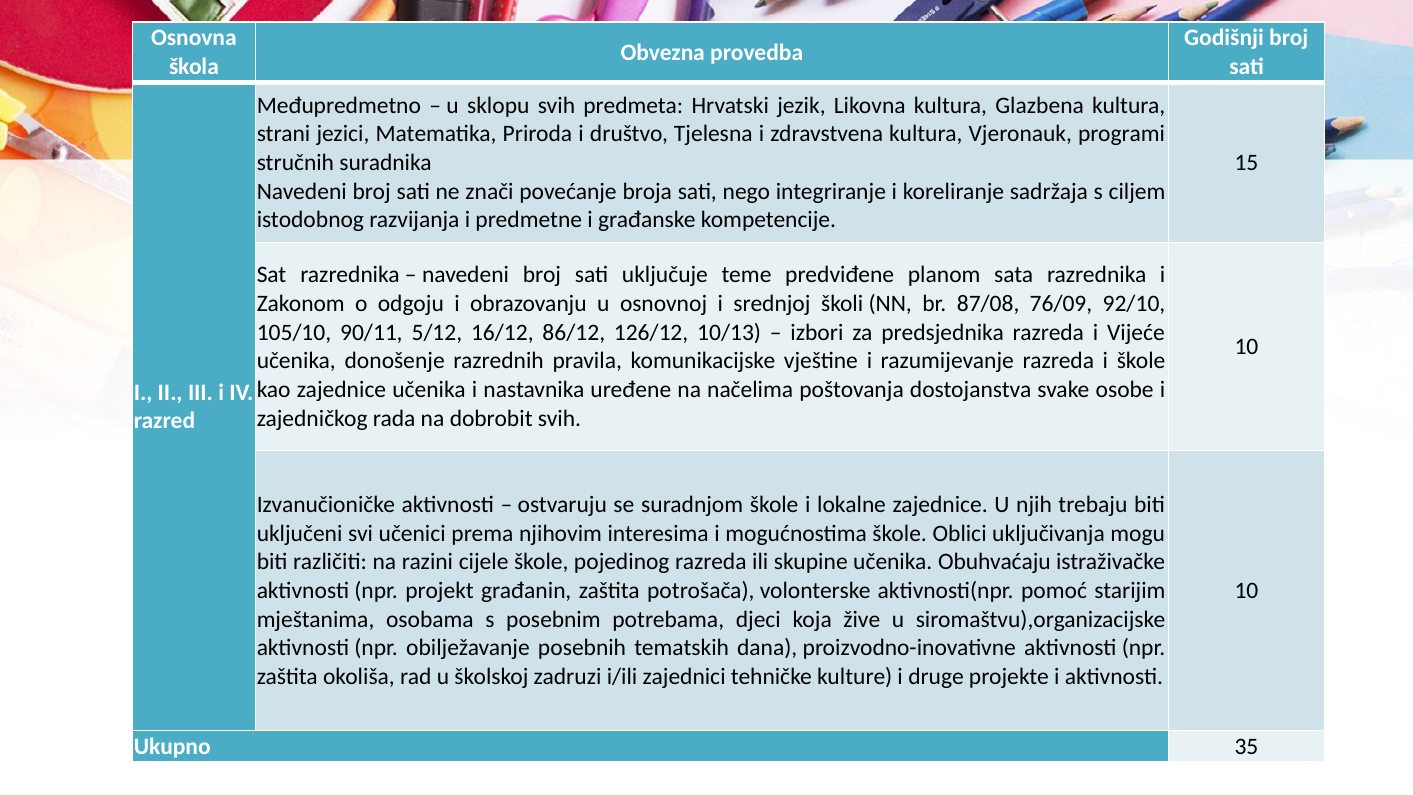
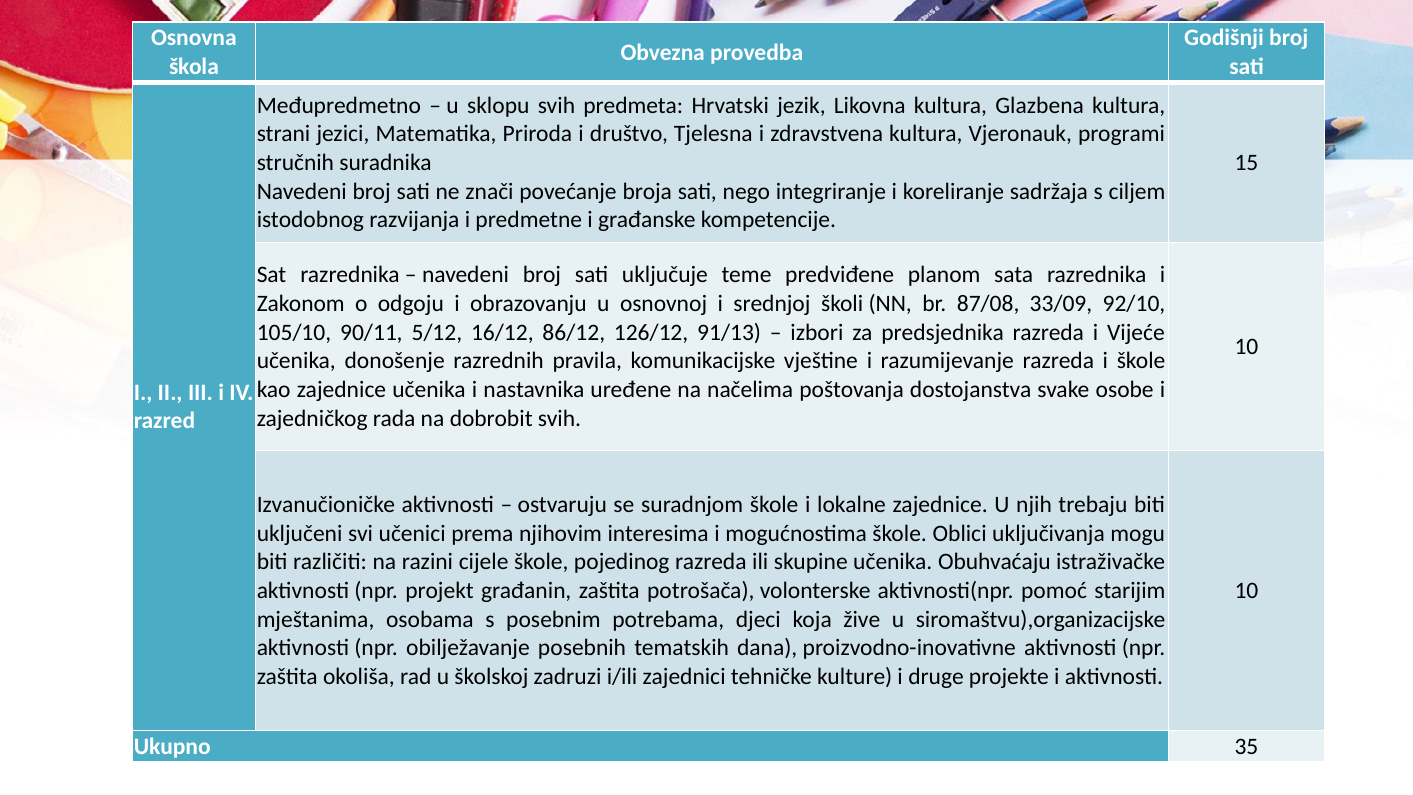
76/09: 76/09 -> 33/09 (1061, 304)
10/13: 10/13 -> 91/13 (729, 332)
